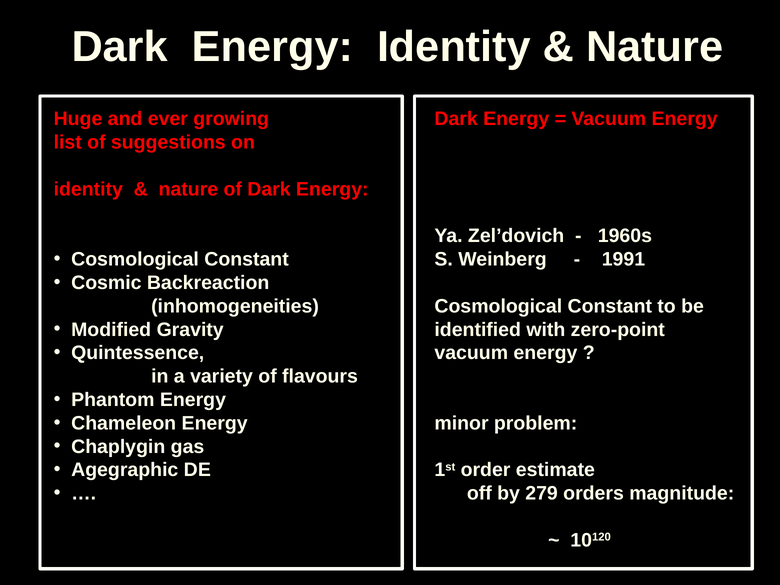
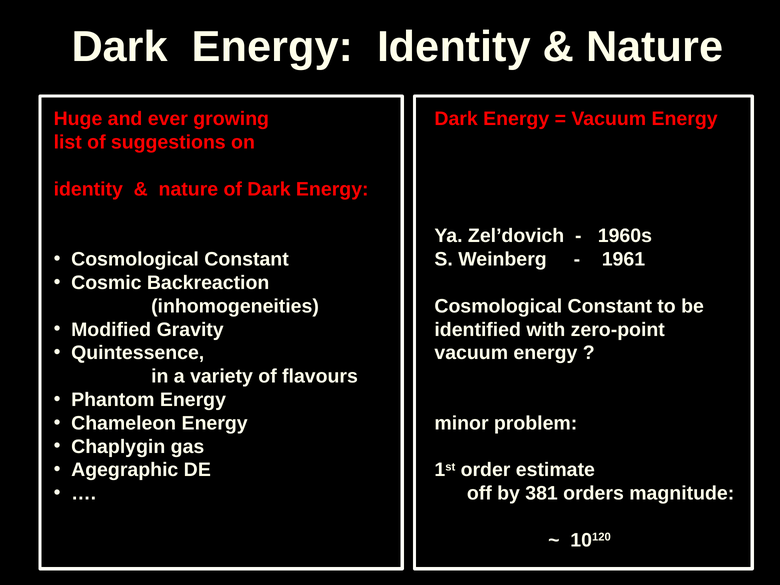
1991: 1991 -> 1961 (623, 259)
279: 279 -> 381 (542, 493)
